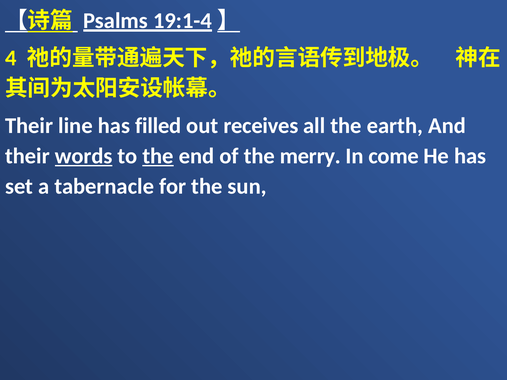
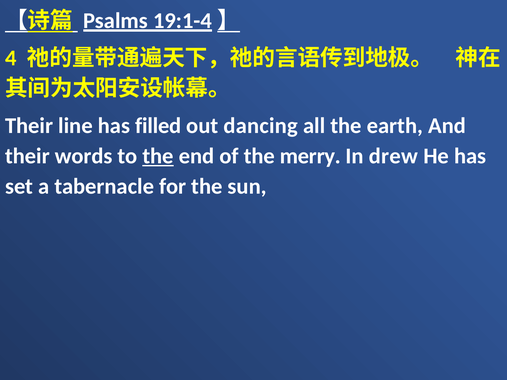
receives: receives -> dancing (261, 126)
words underline: present -> none (84, 156)
come: come -> drew (393, 156)
